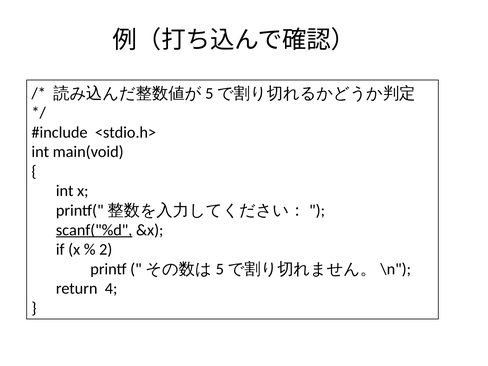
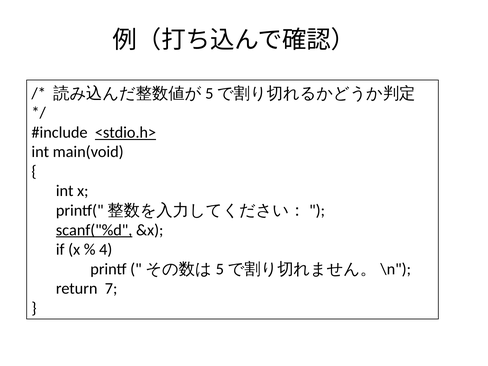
<stdio.h> underline: none -> present (126, 132)
2: 2 -> 4 (106, 250)
4: 4 -> 7 (111, 289)
